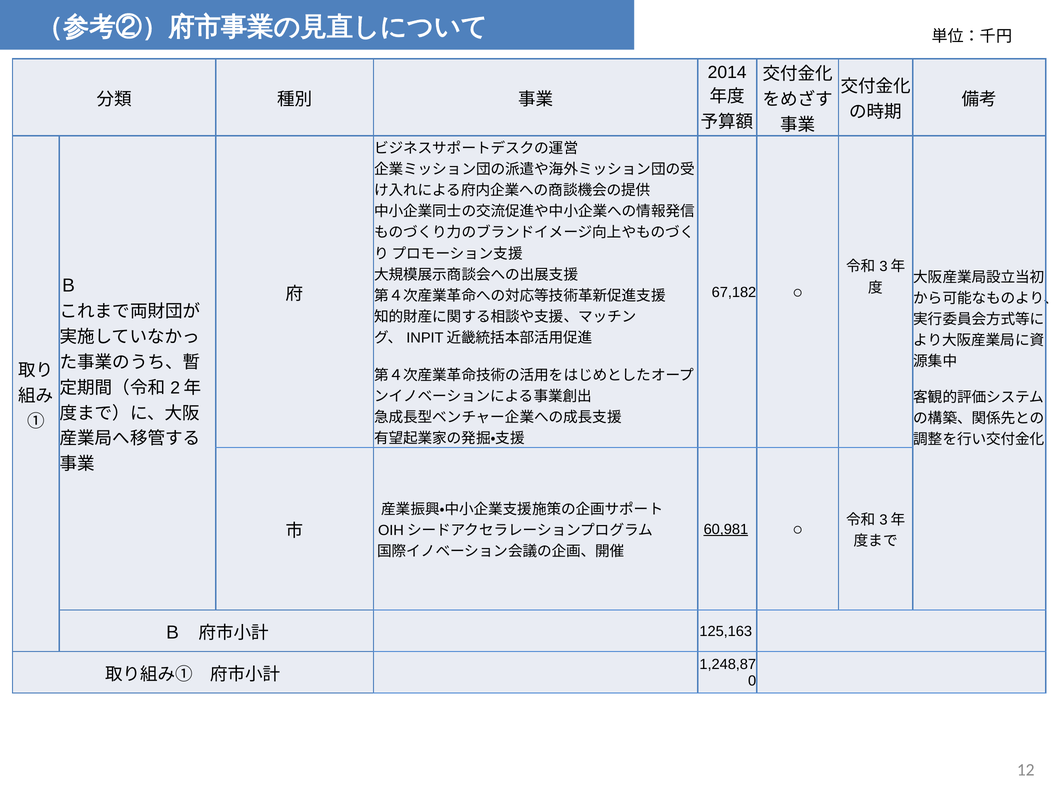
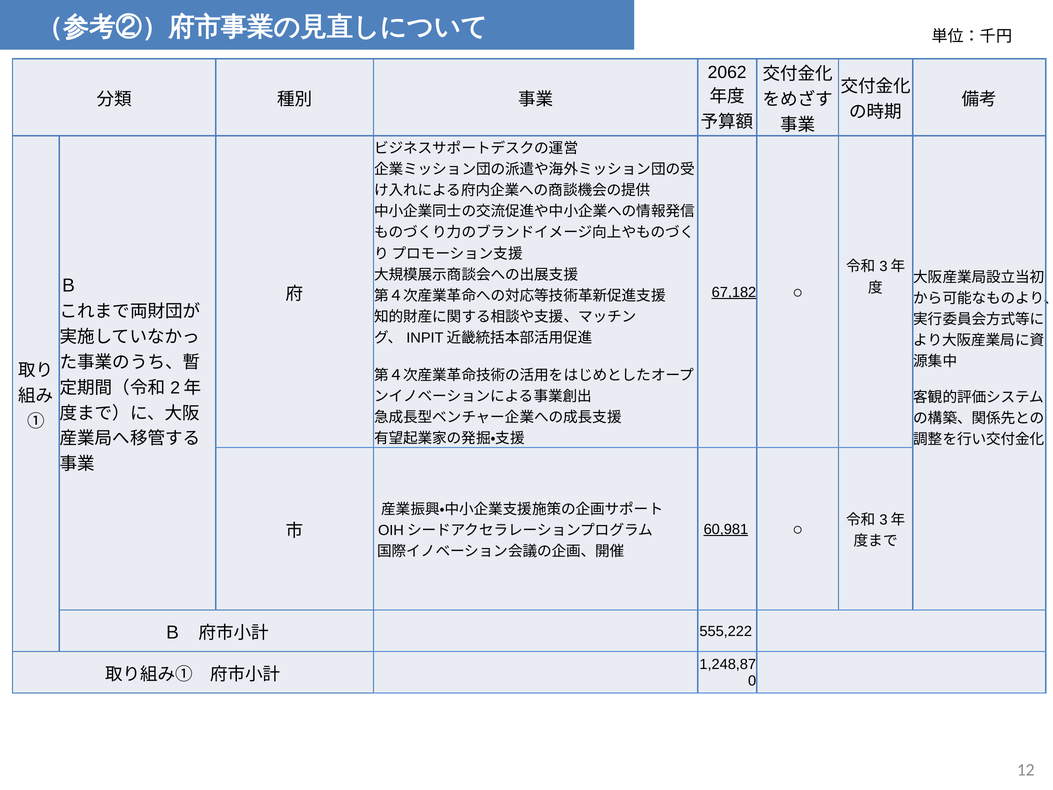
2014: 2014 -> 2062 (727, 72)
67,182 underline: none -> present (734, 292)
125,163: 125,163 -> 555,222 (726, 631)
